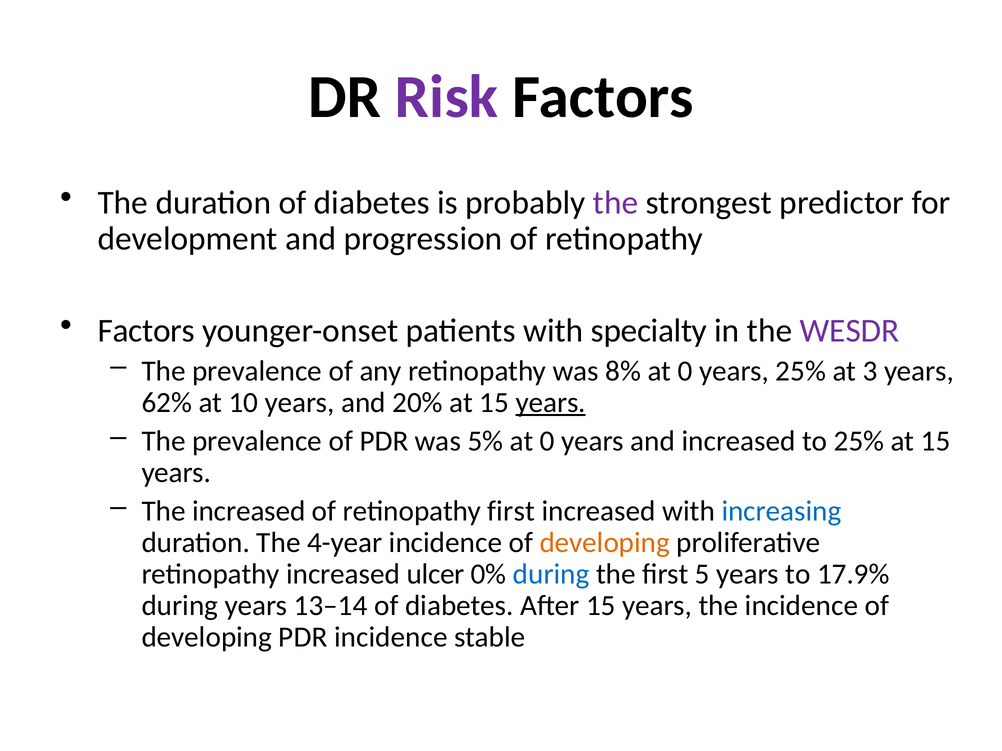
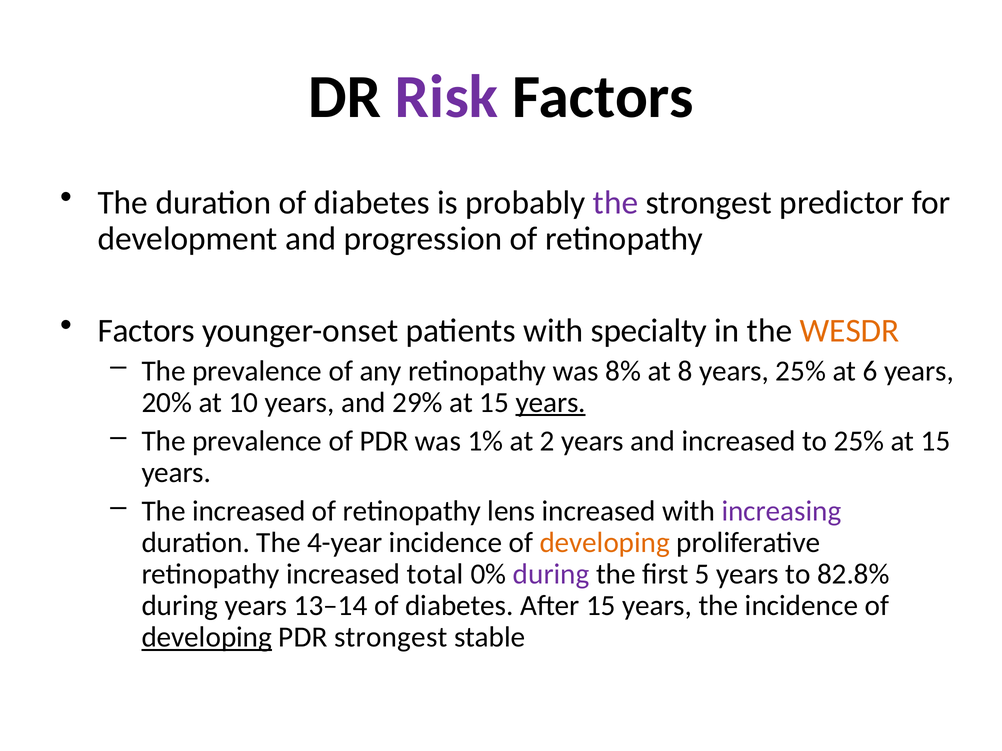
WESDR colour: purple -> orange (850, 331)
8% at 0: 0 -> 8 (685, 371)
3: 3 -> 6 (870, 371)
62%: 62% -> 20% (167, 403)
20%: 20% -> 29% (418, 403)
5%: 5% -> 1% (485, 441)
0: 0 -> 2 (547, 441)
retinopathy first: first -> lens (511, 512)
increasing colour: blue -> purple (781, 512)
ulcer: ulcer -> total (435, 575)
during colour: blue -> purple (551, 575)
17.9%: 17.9% -> 82.8% (853, 575)
developing underline: none -> present (207, 638)
PDR incidence: incidence -> strongest (391, 638)
